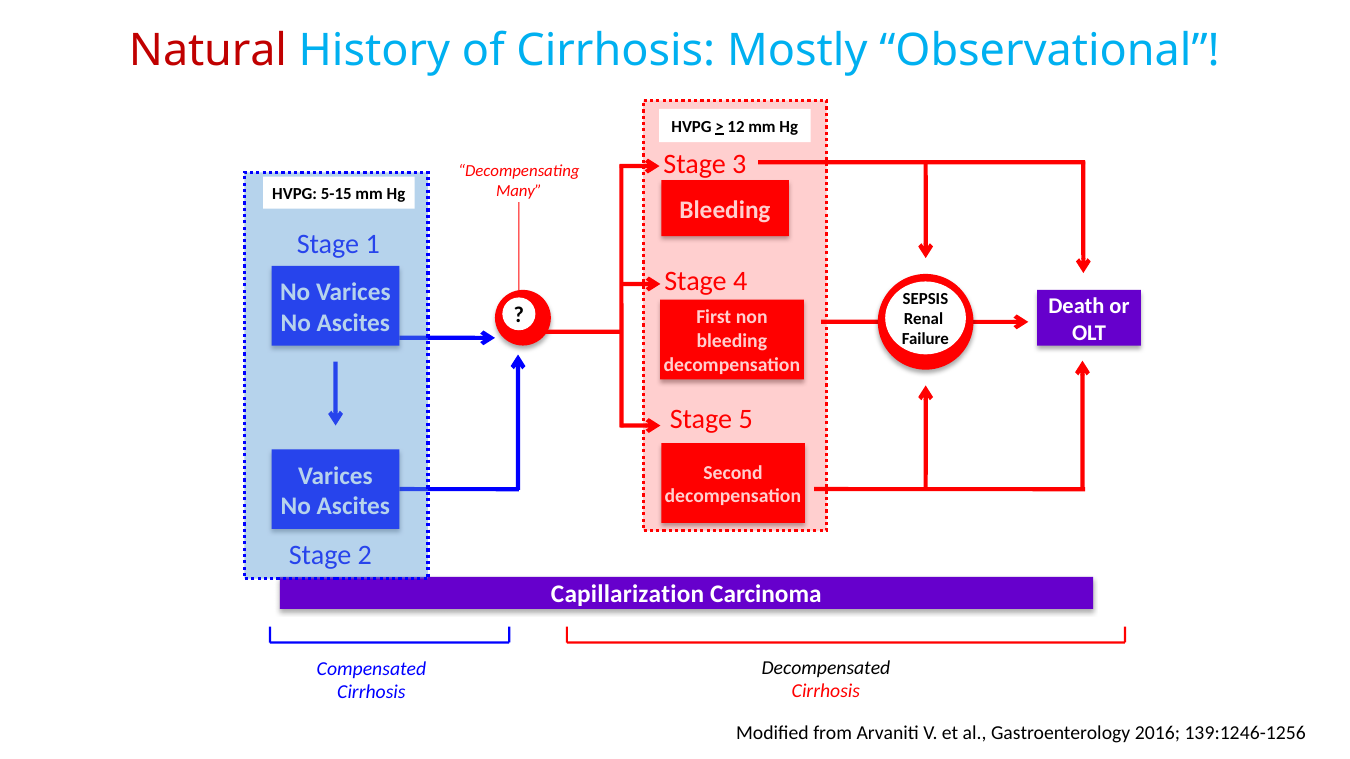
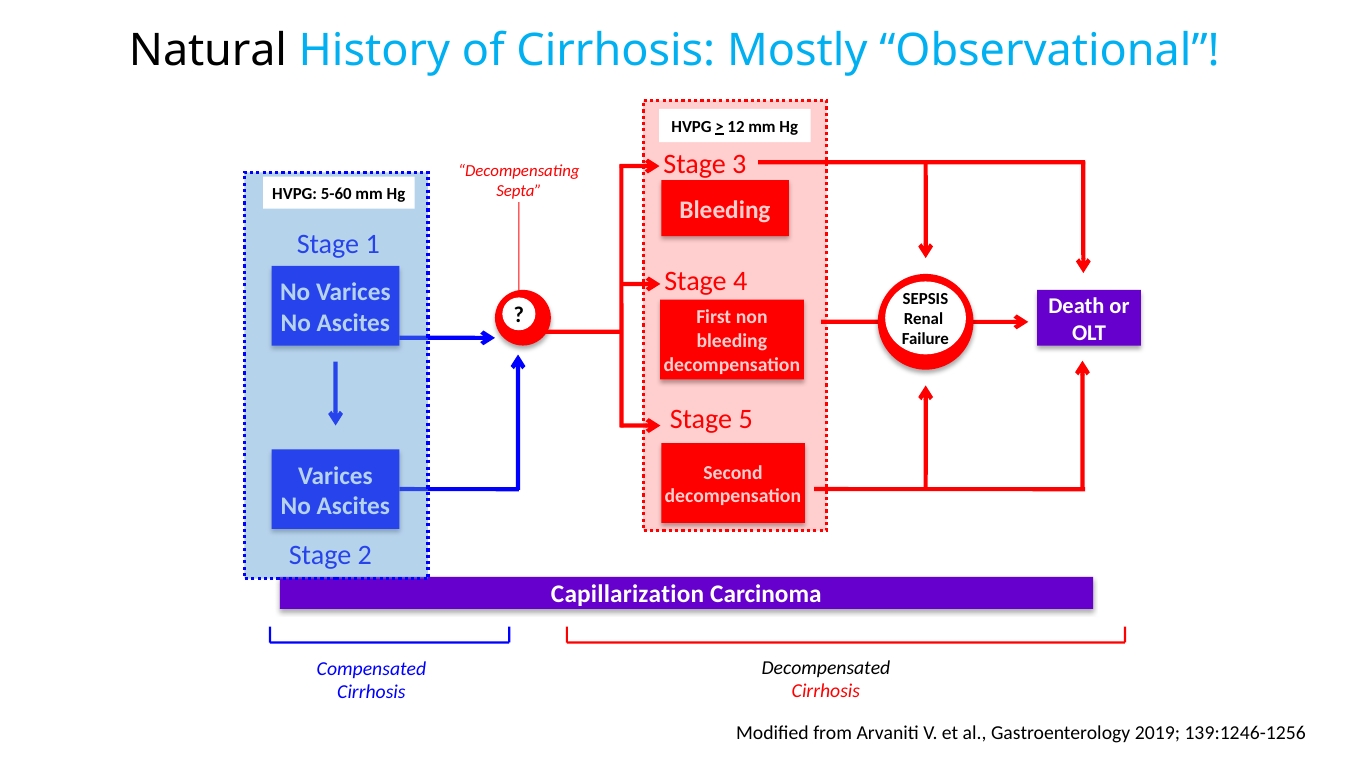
Natural colour: red -> black (208, 50)
Many: Many -> Septa (519, 191)
5-15: 5-15 -> 5-60 (336, 194)
2016: 2016 -> 2019 (1157, 733)
